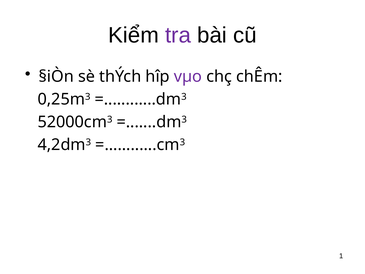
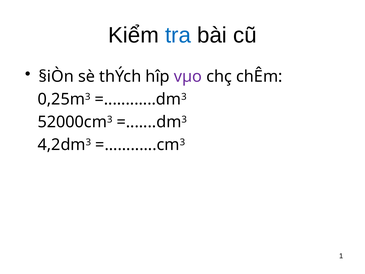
tra colour: purple -> blue (178, 35)
